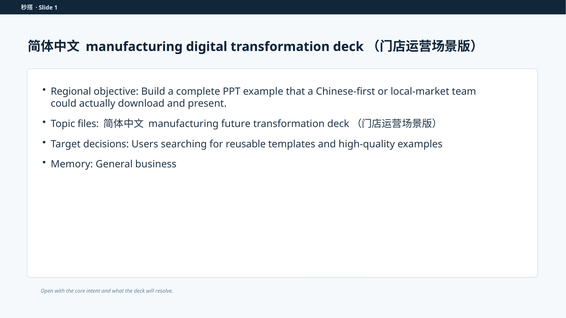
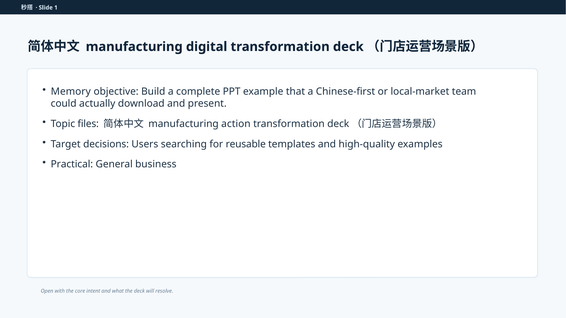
Regional: Regional -> Memory (71, 92)
future: future -> action (236, 124)
Memory: Memory -> Practical (72, 165)
